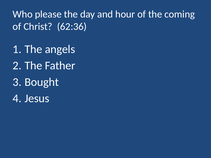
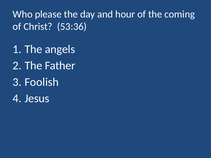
62:36: 62:36 -> 53:36 (72, 27)
Bought: Bought -> Foolish (42, 82)
